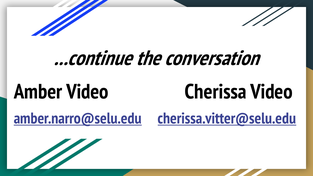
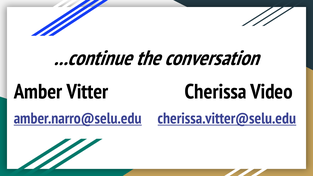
Amber Video: Video -> Vitter (87, 92)
